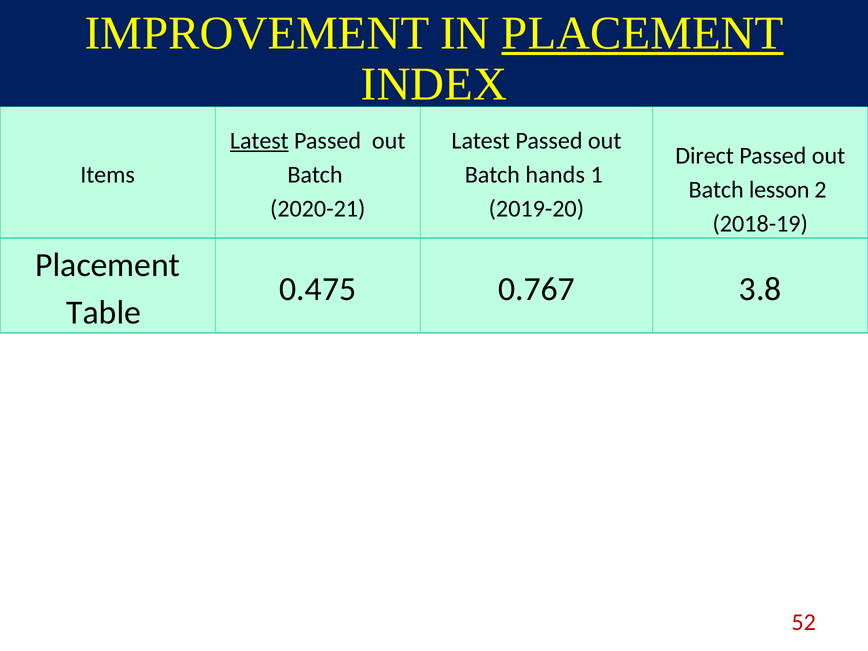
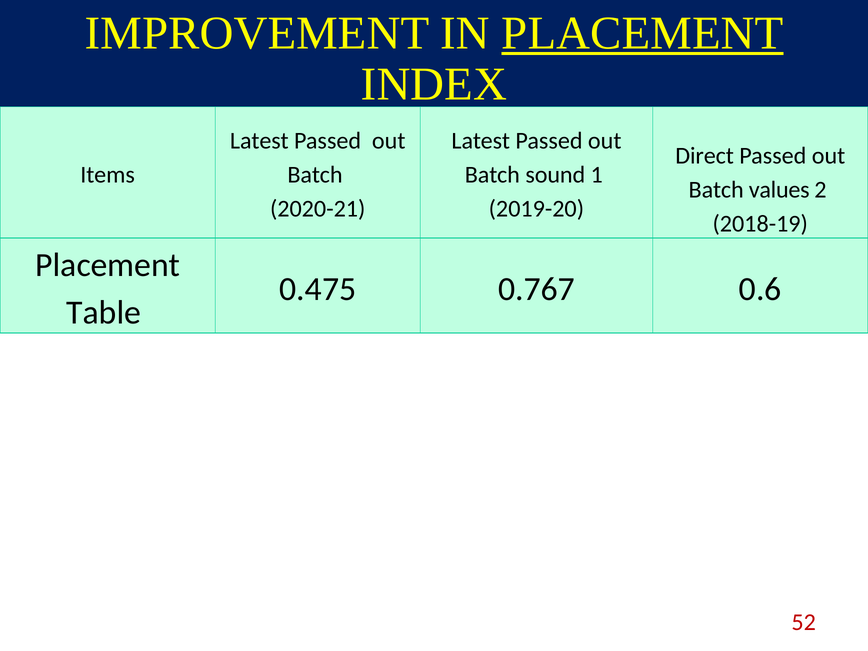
Latest underline: present -> none (259, 141)
hands: hands -> sound (555, 175)
lesson: lesson -> values (779, 190)
3.8: 3.8 -> 0.6 (760, 289)
